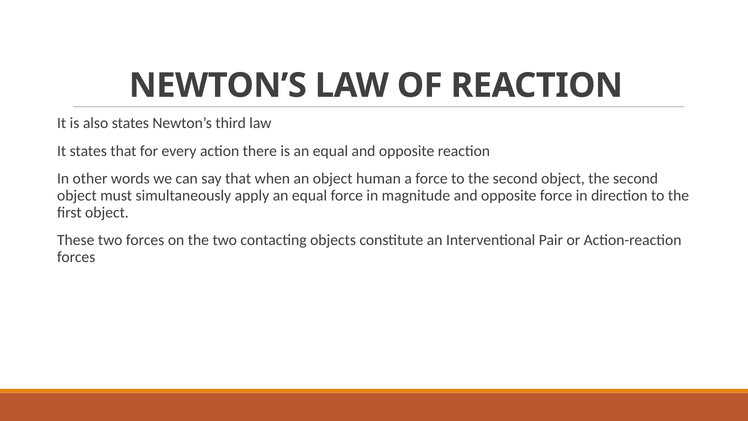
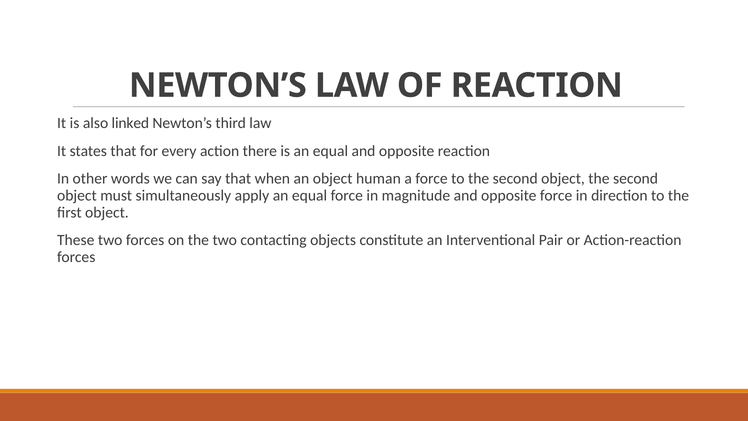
also states: states -> linked (130, 123)
